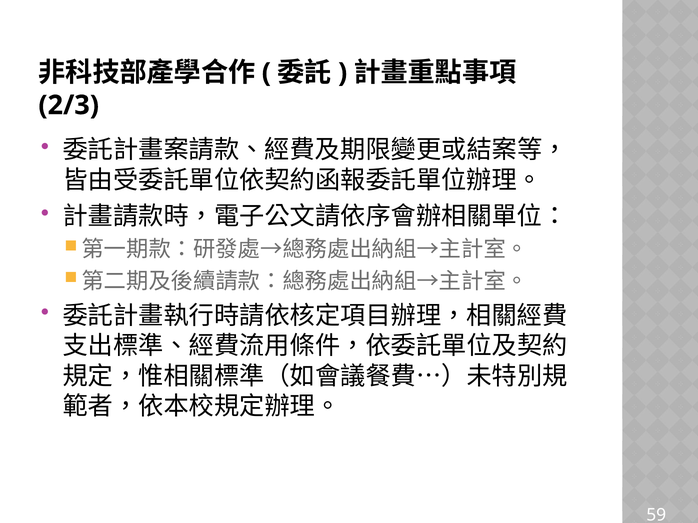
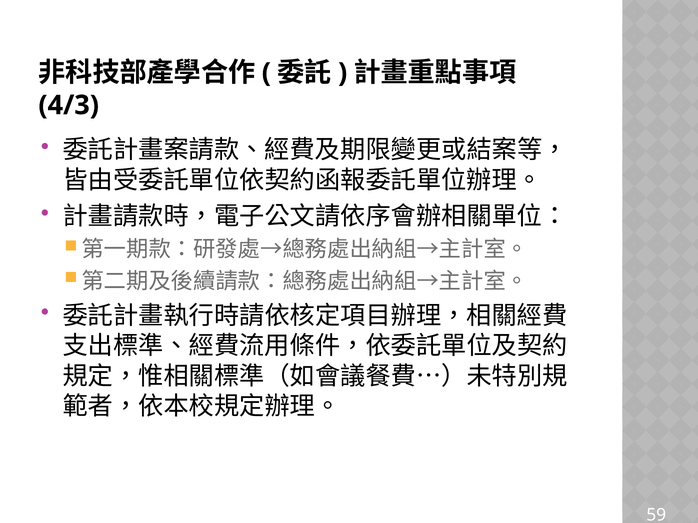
2/3: 2/3 -> 4/3 (69, 105)
